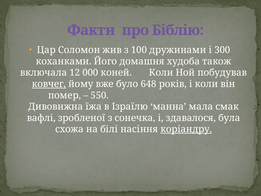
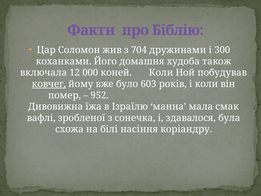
100: 100 -> 704 (139, 50)
648: 648 -> 603 (149, 84)
550: 550 -> 952 (100, 95)
коріандру underline: present -> none (186, 129)
